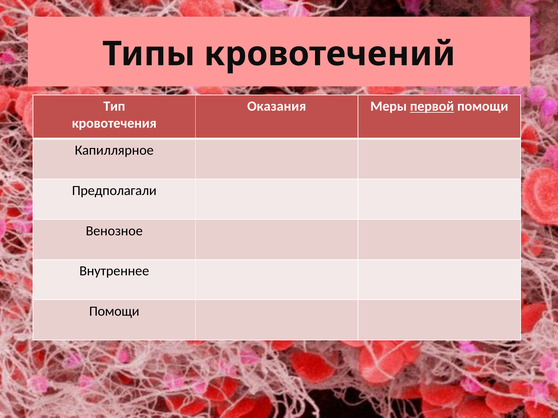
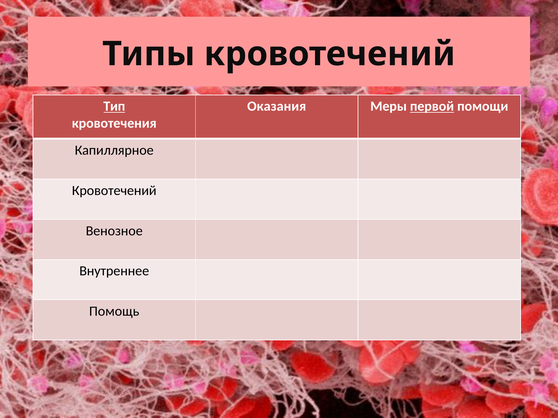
Тип underline: none -> present (114, 107)
Предполагали: Предполагали -> Кровотечений (114, 191)
Помощи: Помощи -> Помощь (114, 312)
